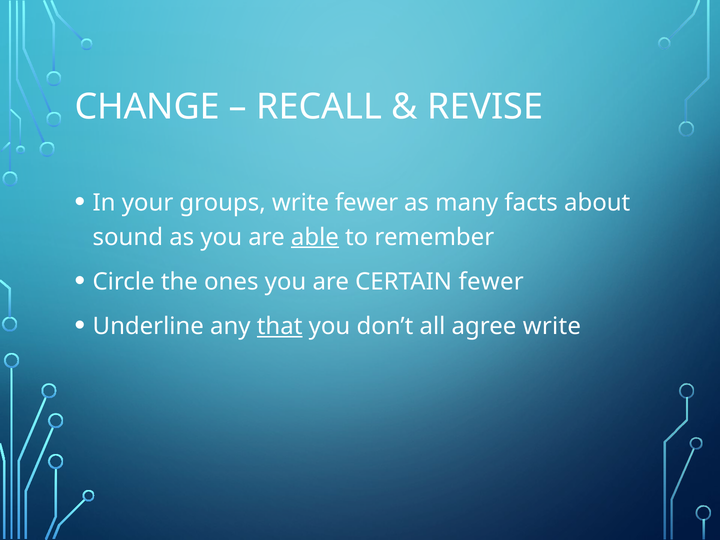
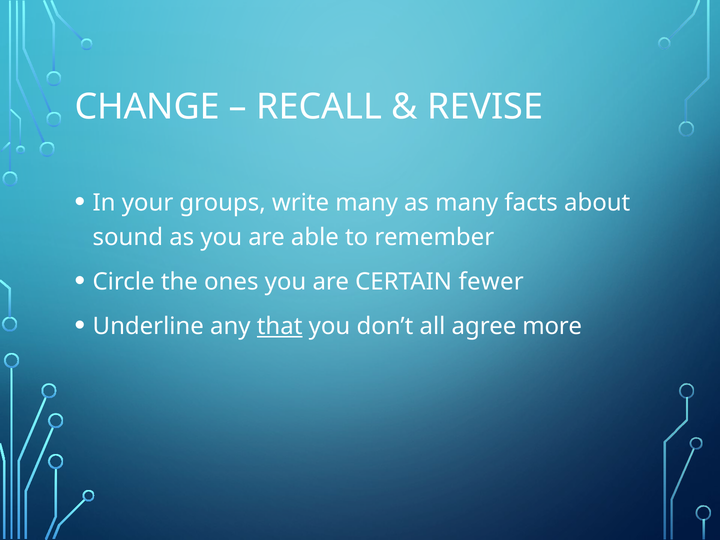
write fewer: fewer -> many (367, 203)
able underline: present -> none (315, 237)
agree write: write -> more (552, 326)
